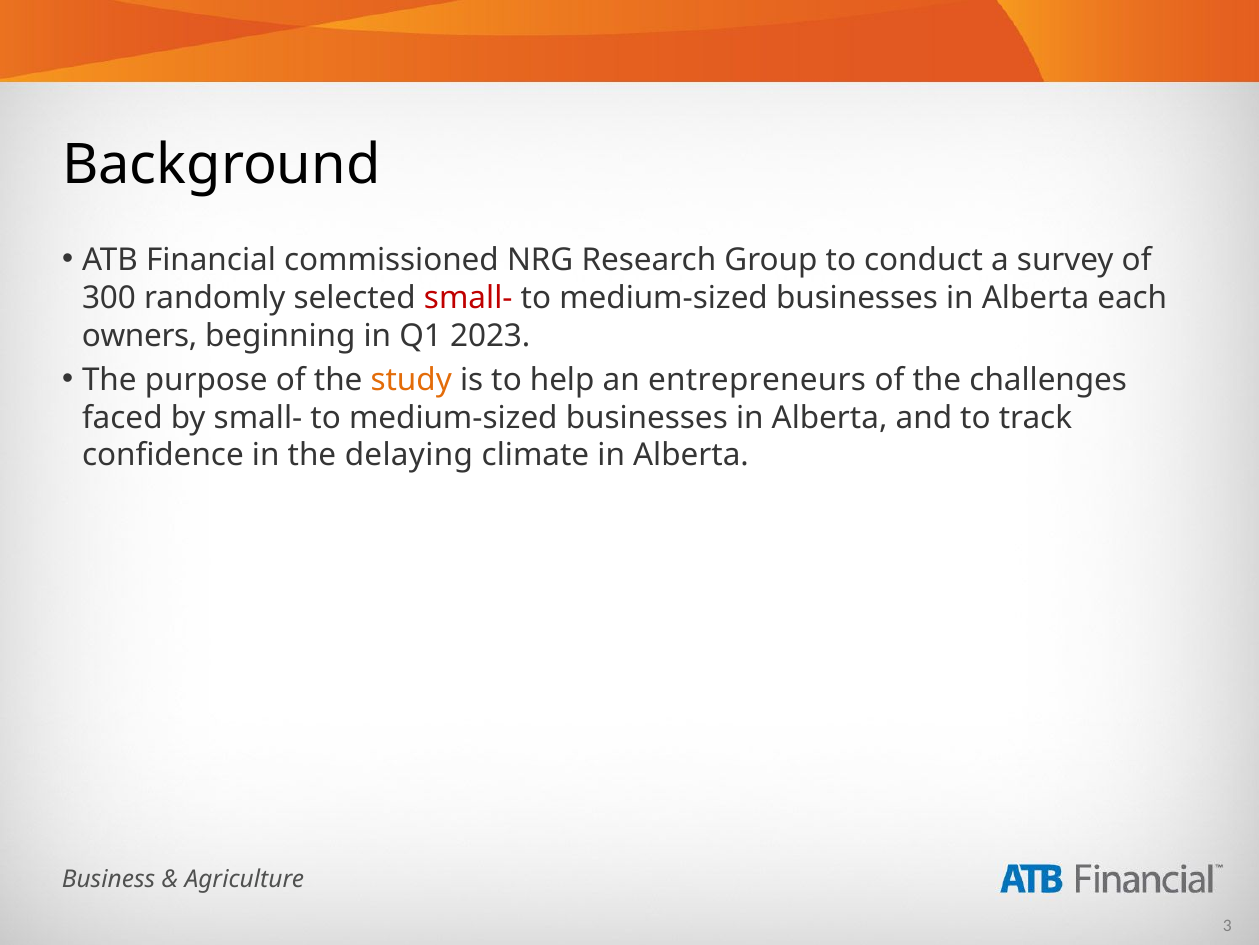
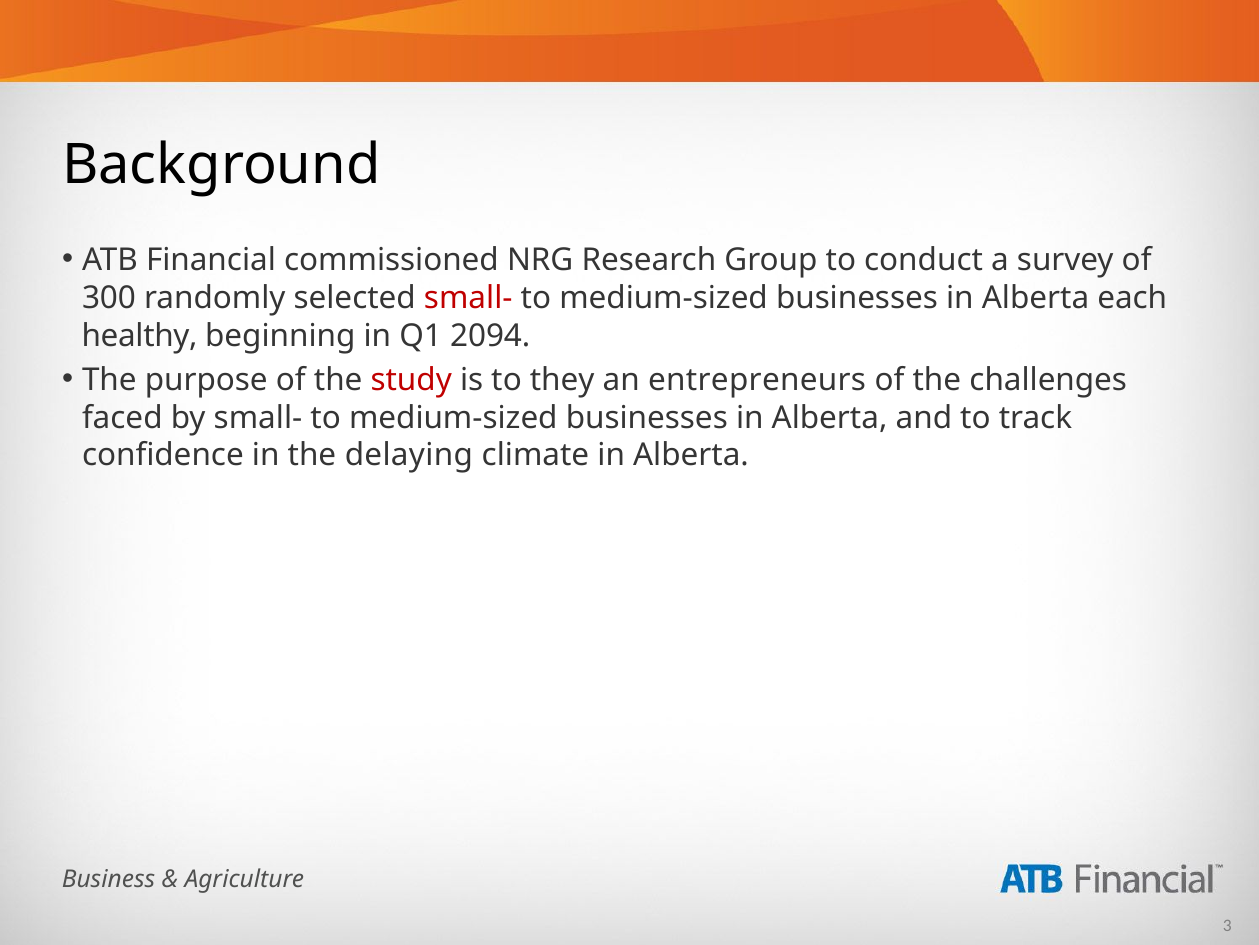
owners: owners -> healthy (140, 335)
2023: 2023 -> 2094 (490, 335)
study colour: orange -> red (411, 380)
help: help -> they (562, 380)
